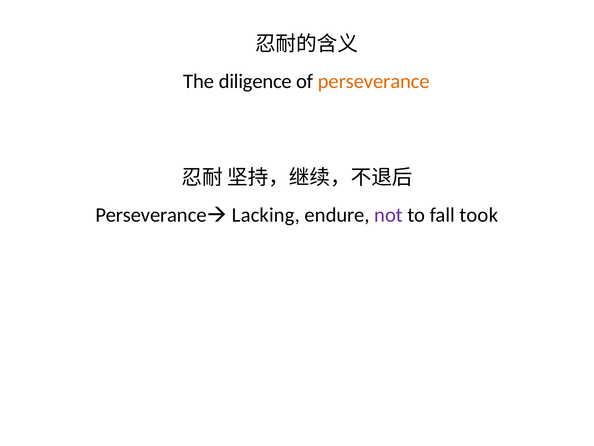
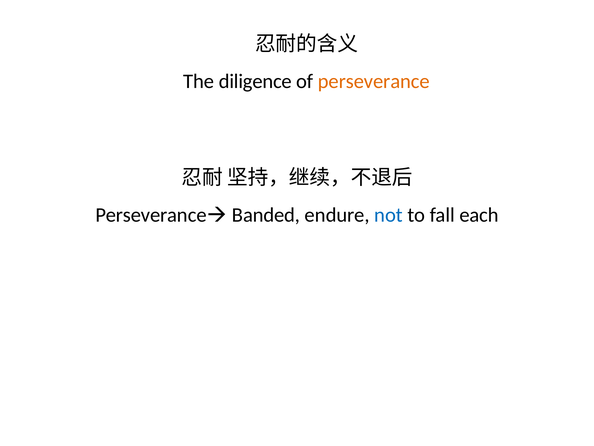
Lacking: Lacking -> Banded (266, 215)
not colour: purple -> blue (389, 215)
took: took -> each (479, 215)
